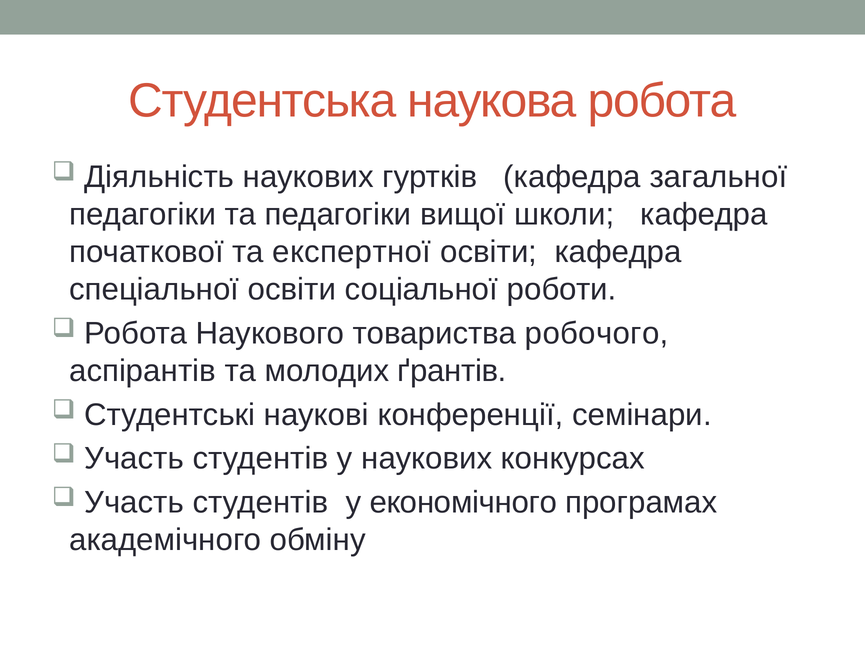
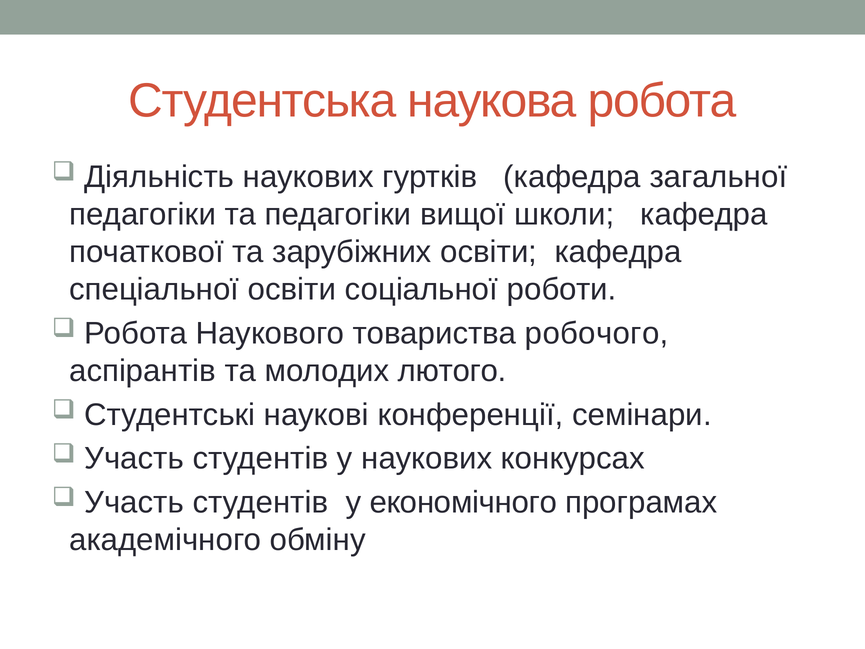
експертної: експертної -> зарубіжних (352, 252)
ґрантів: ґрантів -> лютого (452, 371)
